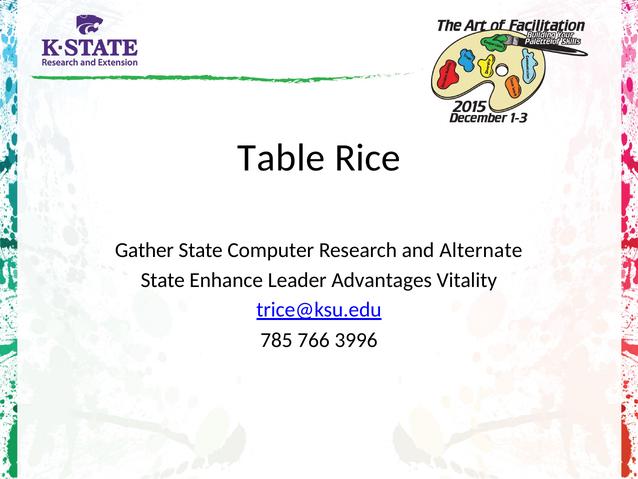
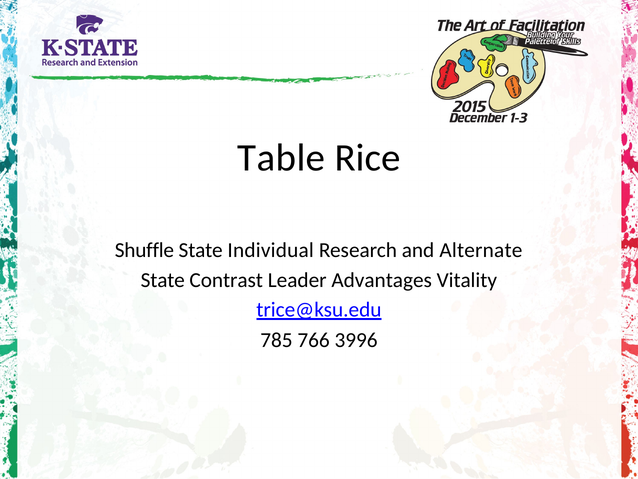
Gather: Gather -> Shuffle (144, 250)
Computer: Computer -> Individual (271, 250)
Enhance: Enhance -> Contrast (226, 280)
